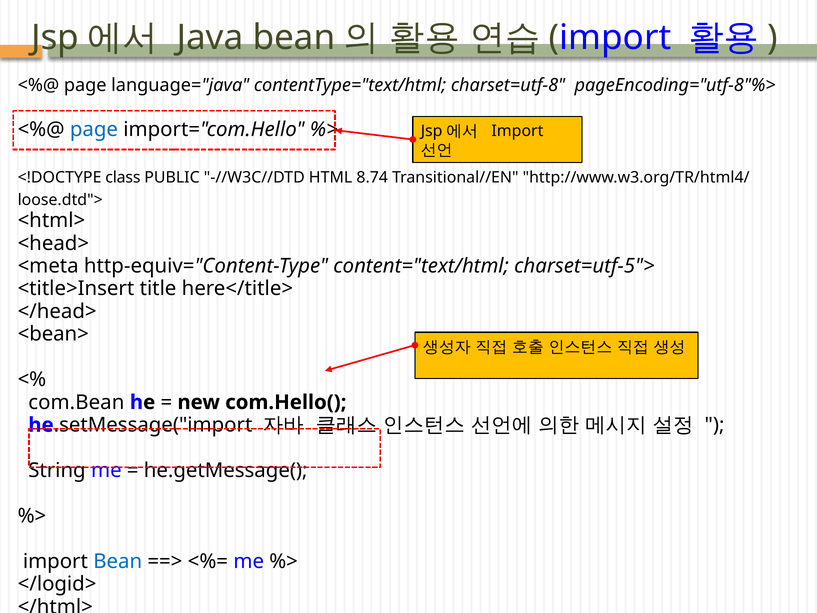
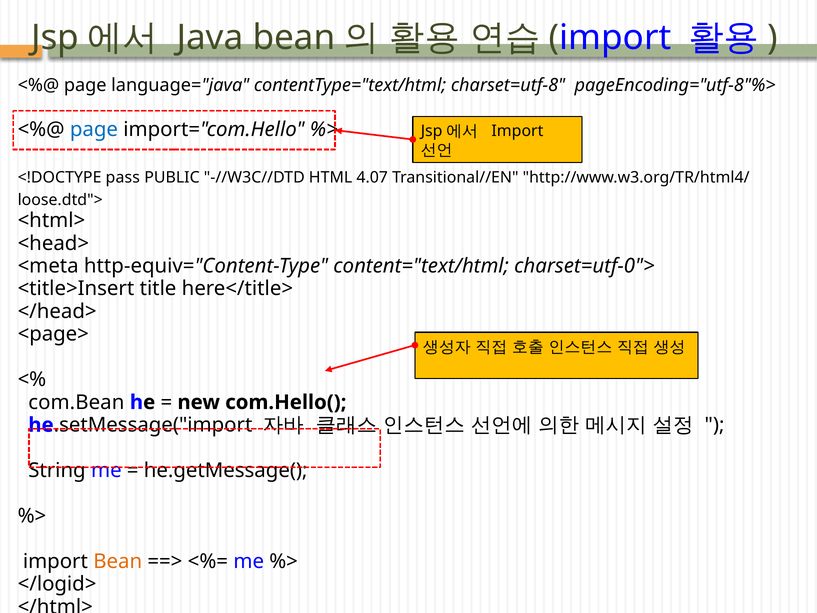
class: class -> pass (123, 177)
8.74: 8.74 -> 4.07 (372, 177)
charset=utf-5">: charset=utf-5"> -> charset=utf-0"> (585, 266)
<bean>: <bean> -> <page> (53, 334)
Bean colour: blue -> orange (118, 561)
